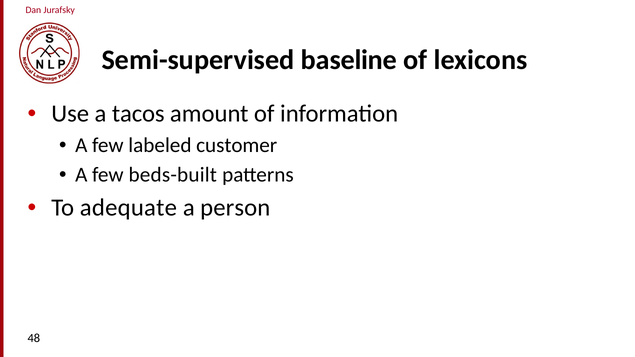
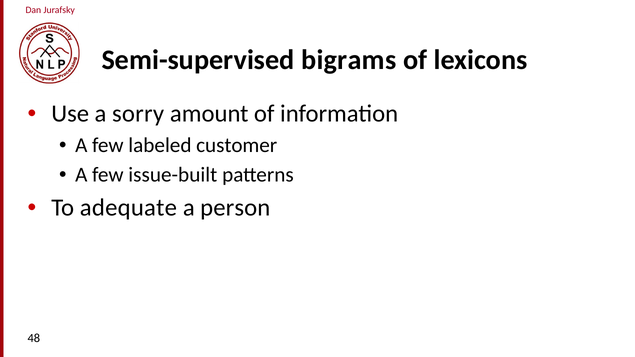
baseline: baseline -> bigrams (349, 60)
tacos: tacos -> sorry (138, 114)
beds-built: beds-built -> issue-built (173, 175)
